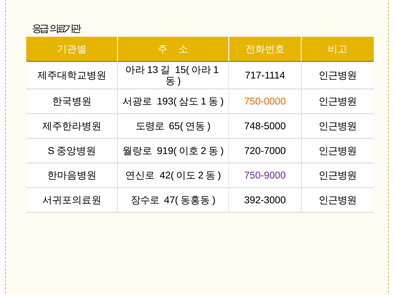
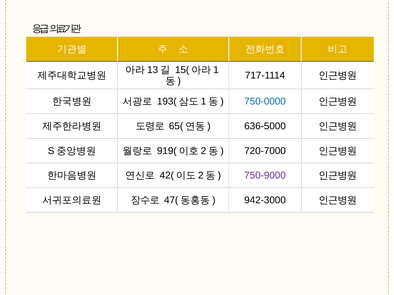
750-0000 colour: orange -> blue (265, 102)
748-5000: 748-5000 -> 636-5000 (265, 126)
392-3000: 392-3000 -> 942-3000 (265, 200)
